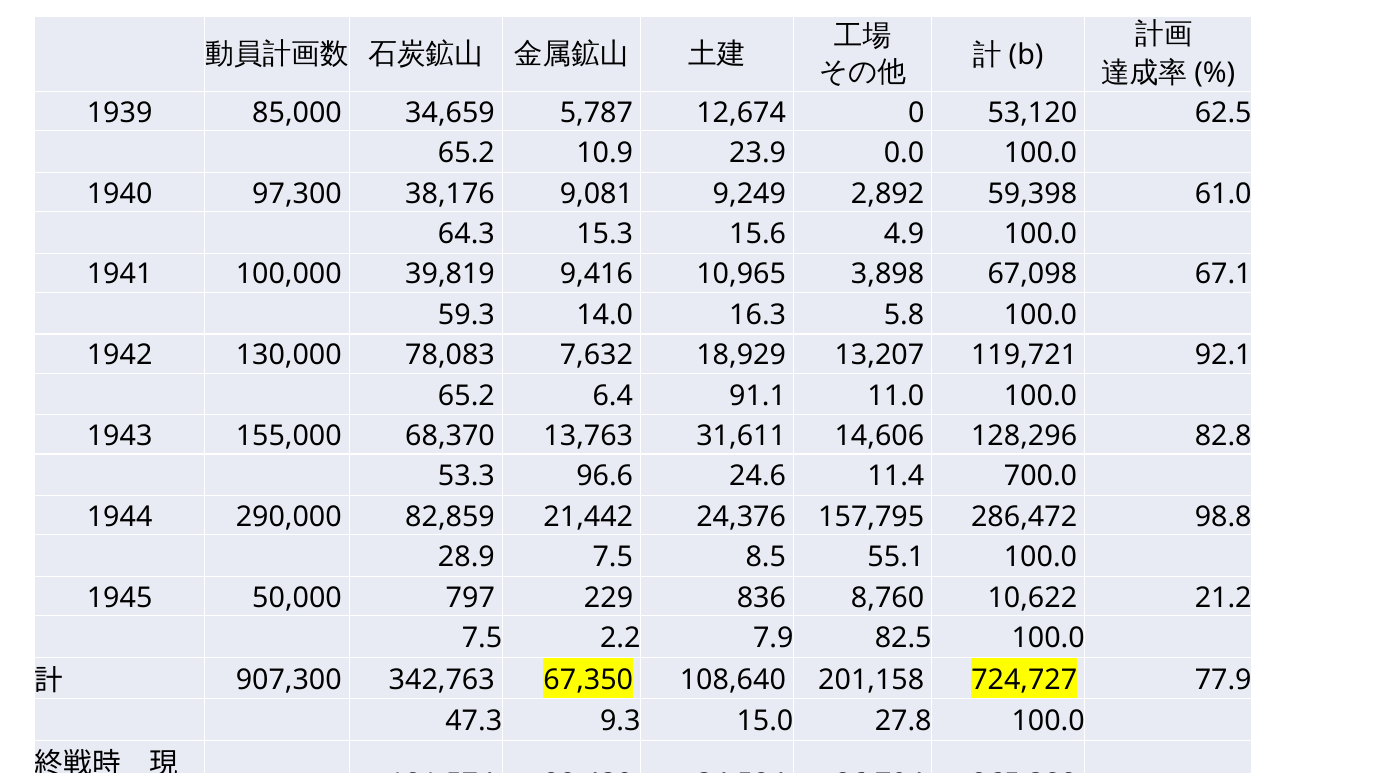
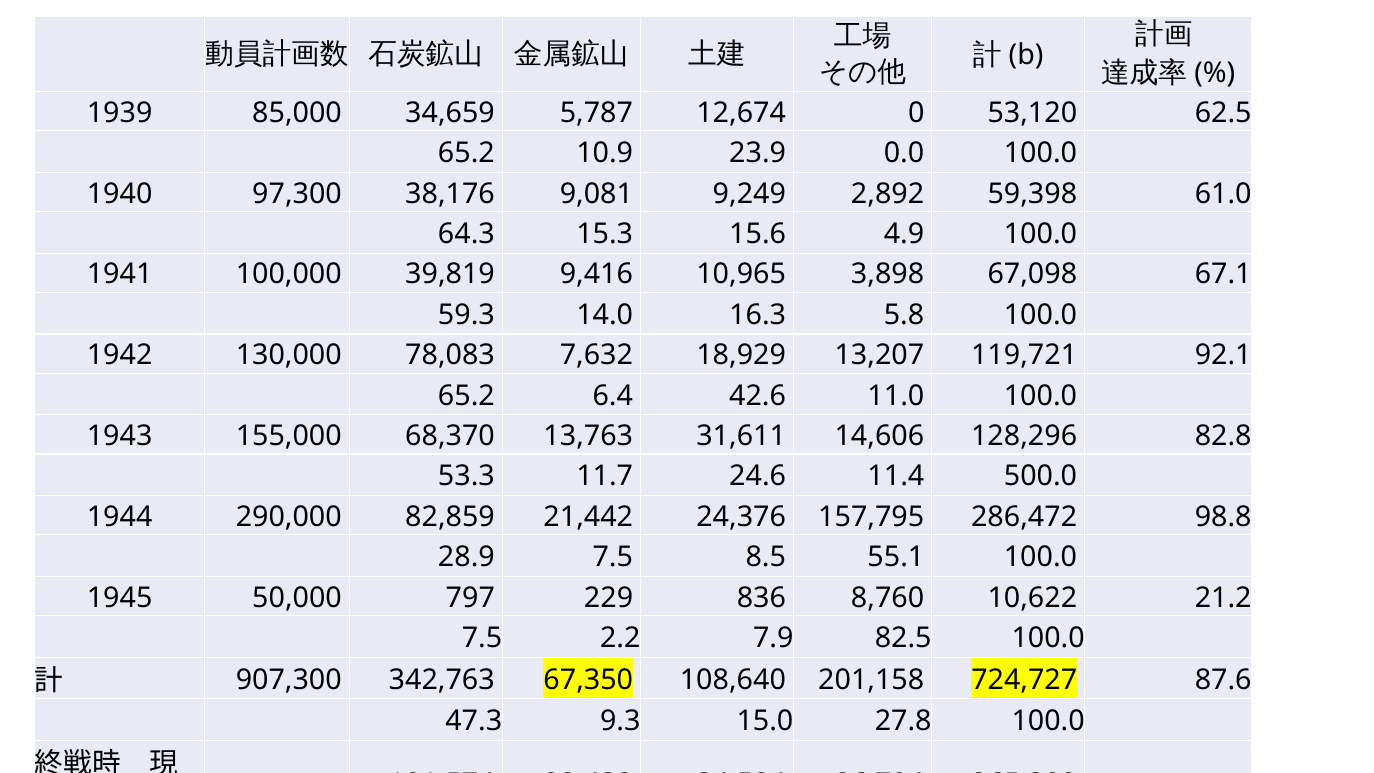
91.1: 91.1 -> 42.6 (758, 396)
96.6: 96.6 -> 11.7 (605, 476)
700.0: 700.0 -> 500.0 (1041, 476)
77.9: 77.9 -> 87.6 (1223, 680)
